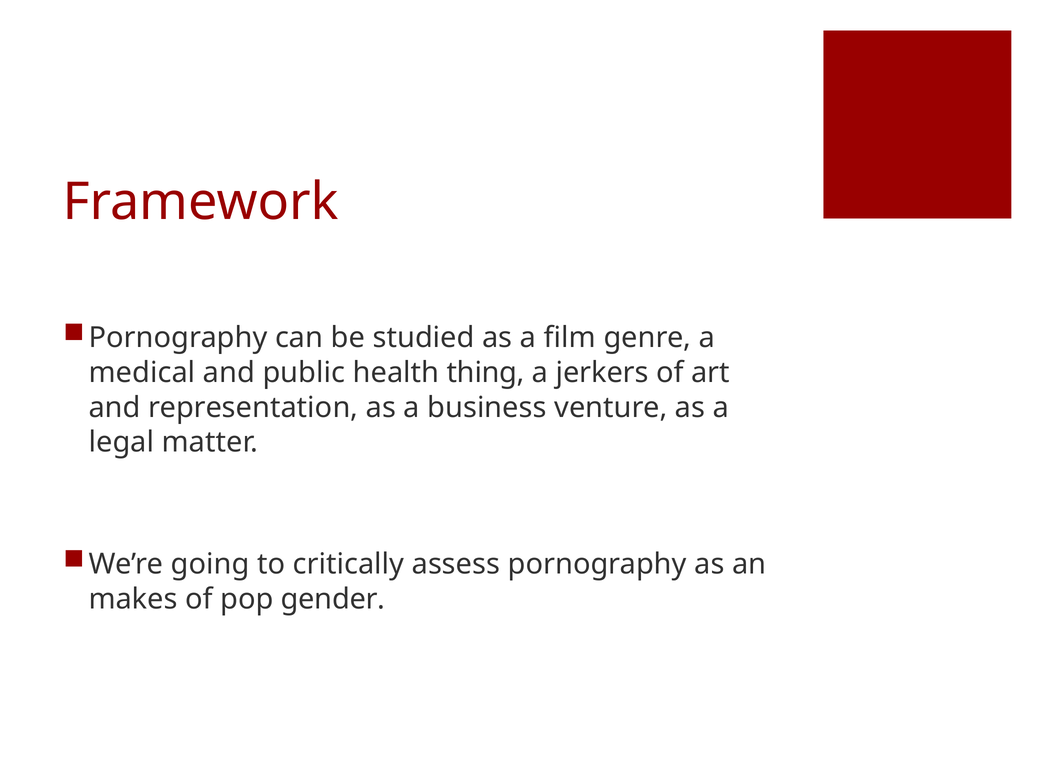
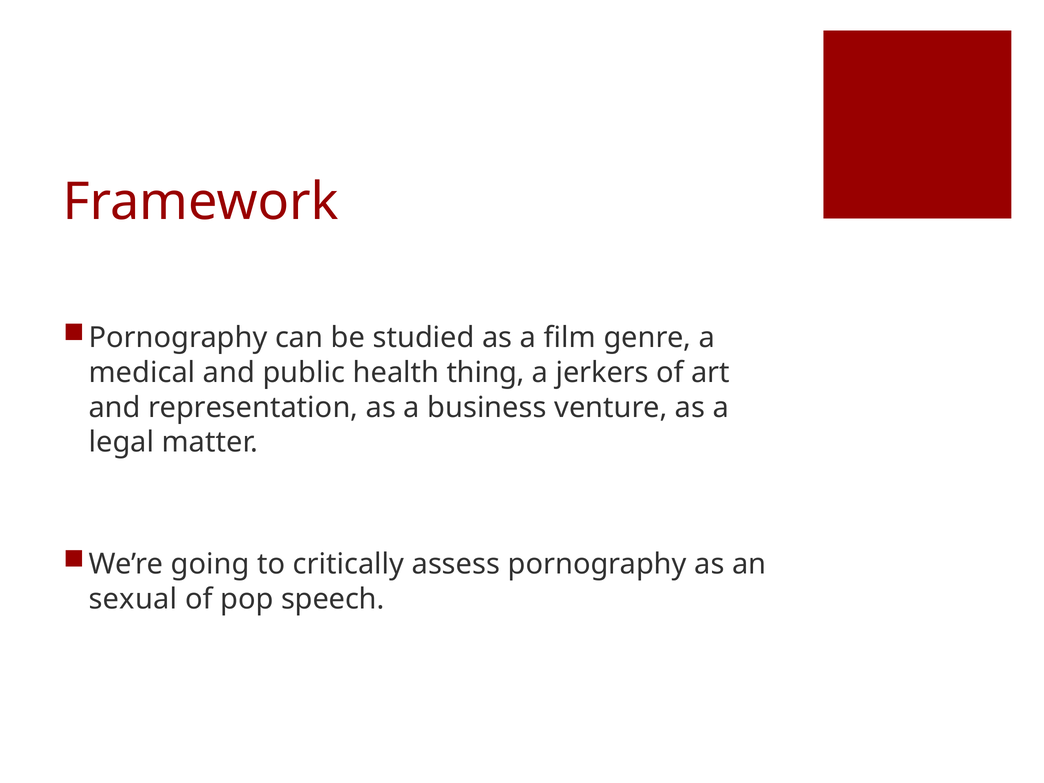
makes: makes -> sexual (133, 599)
gender: gender -> speech (333, 599)
